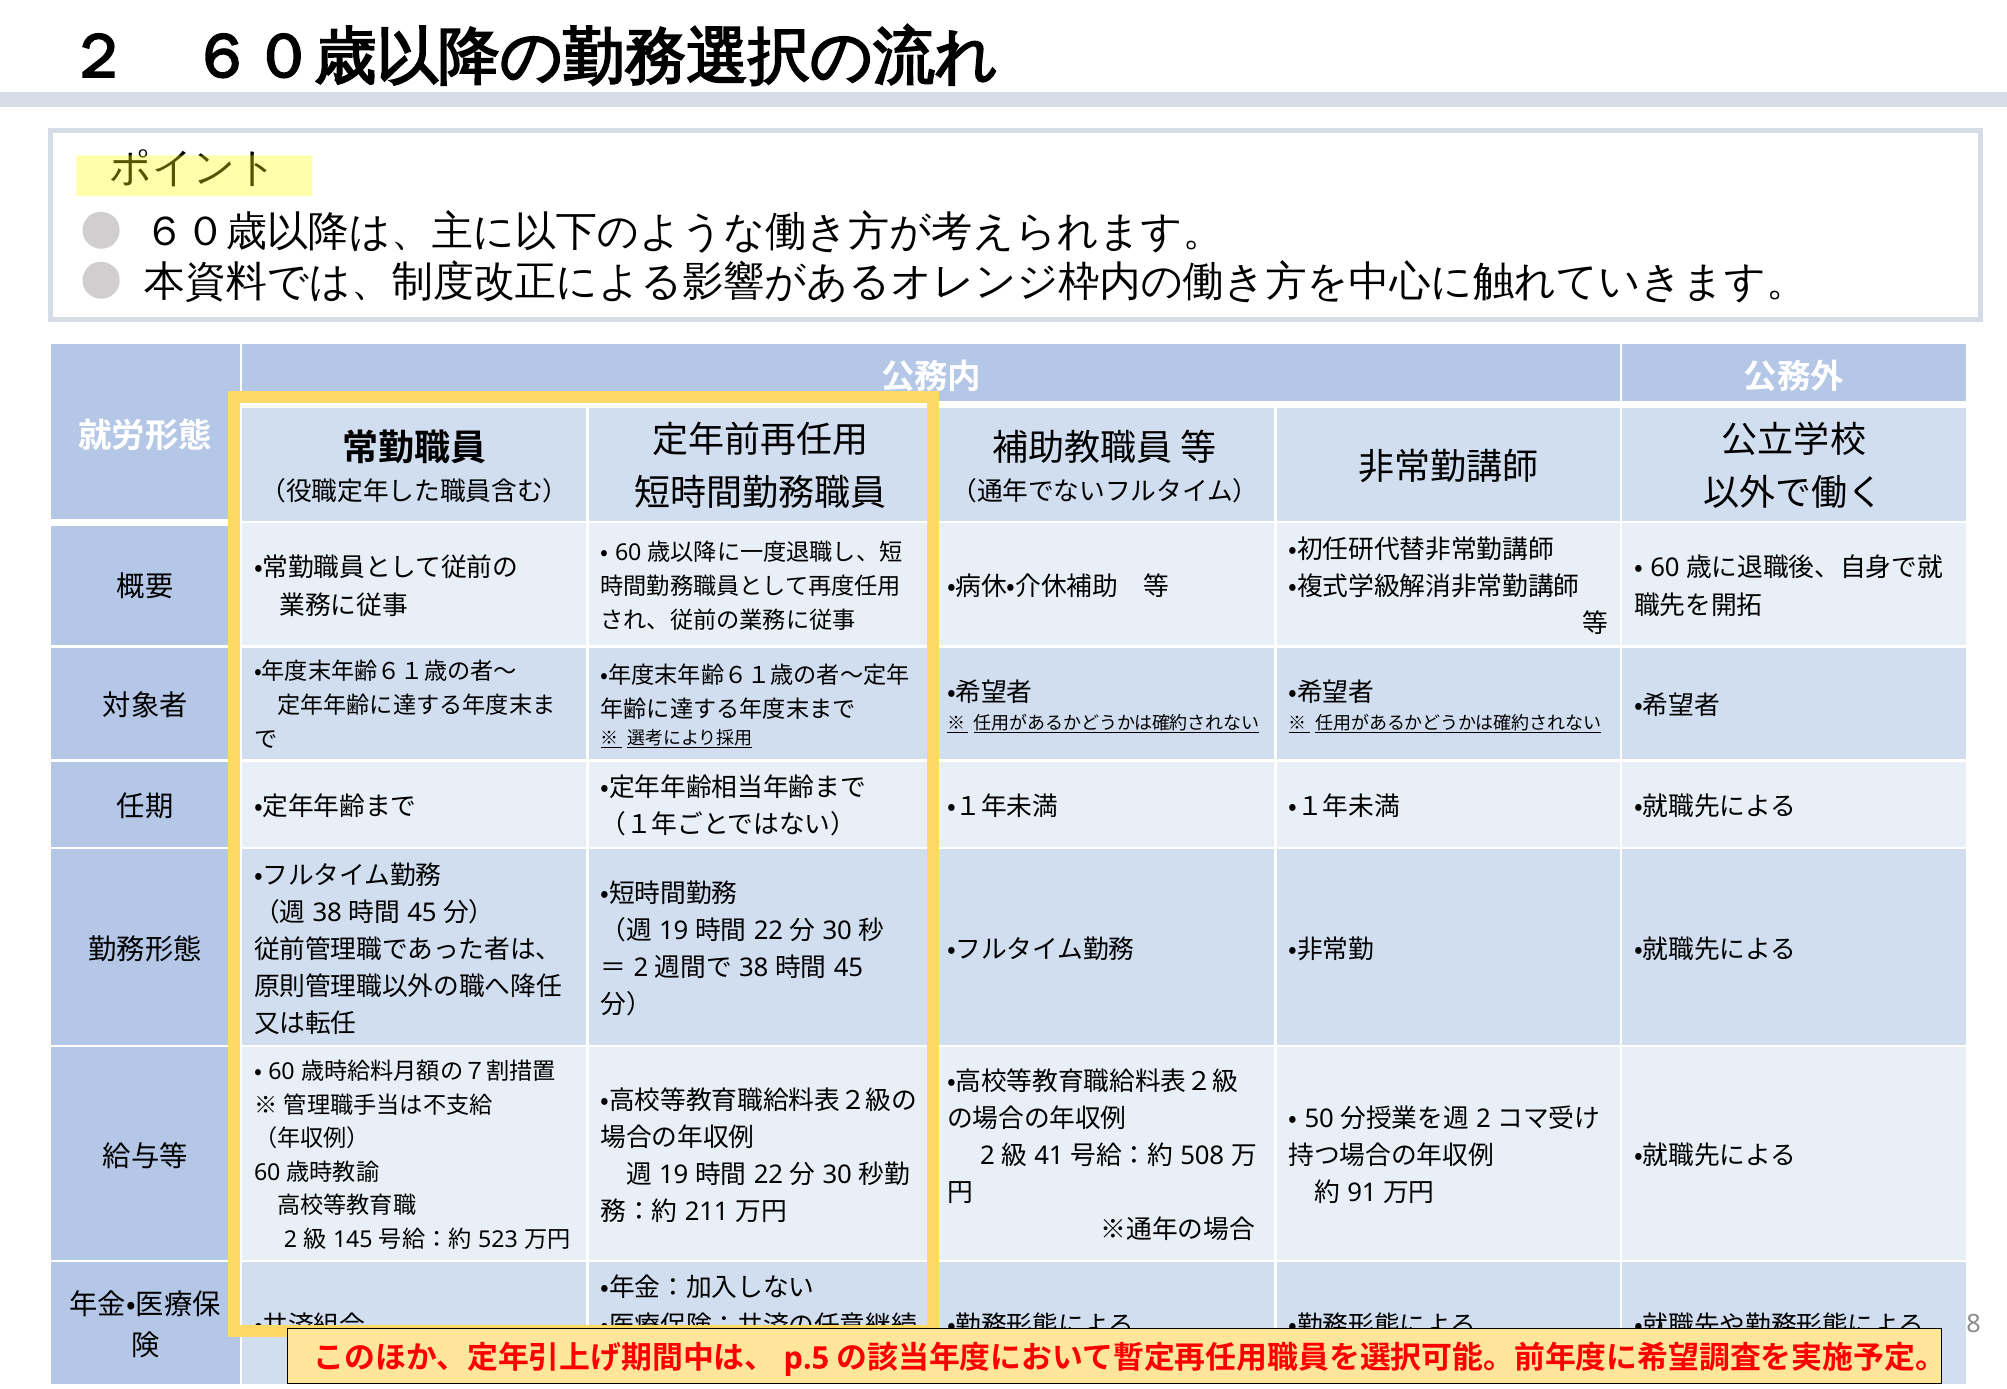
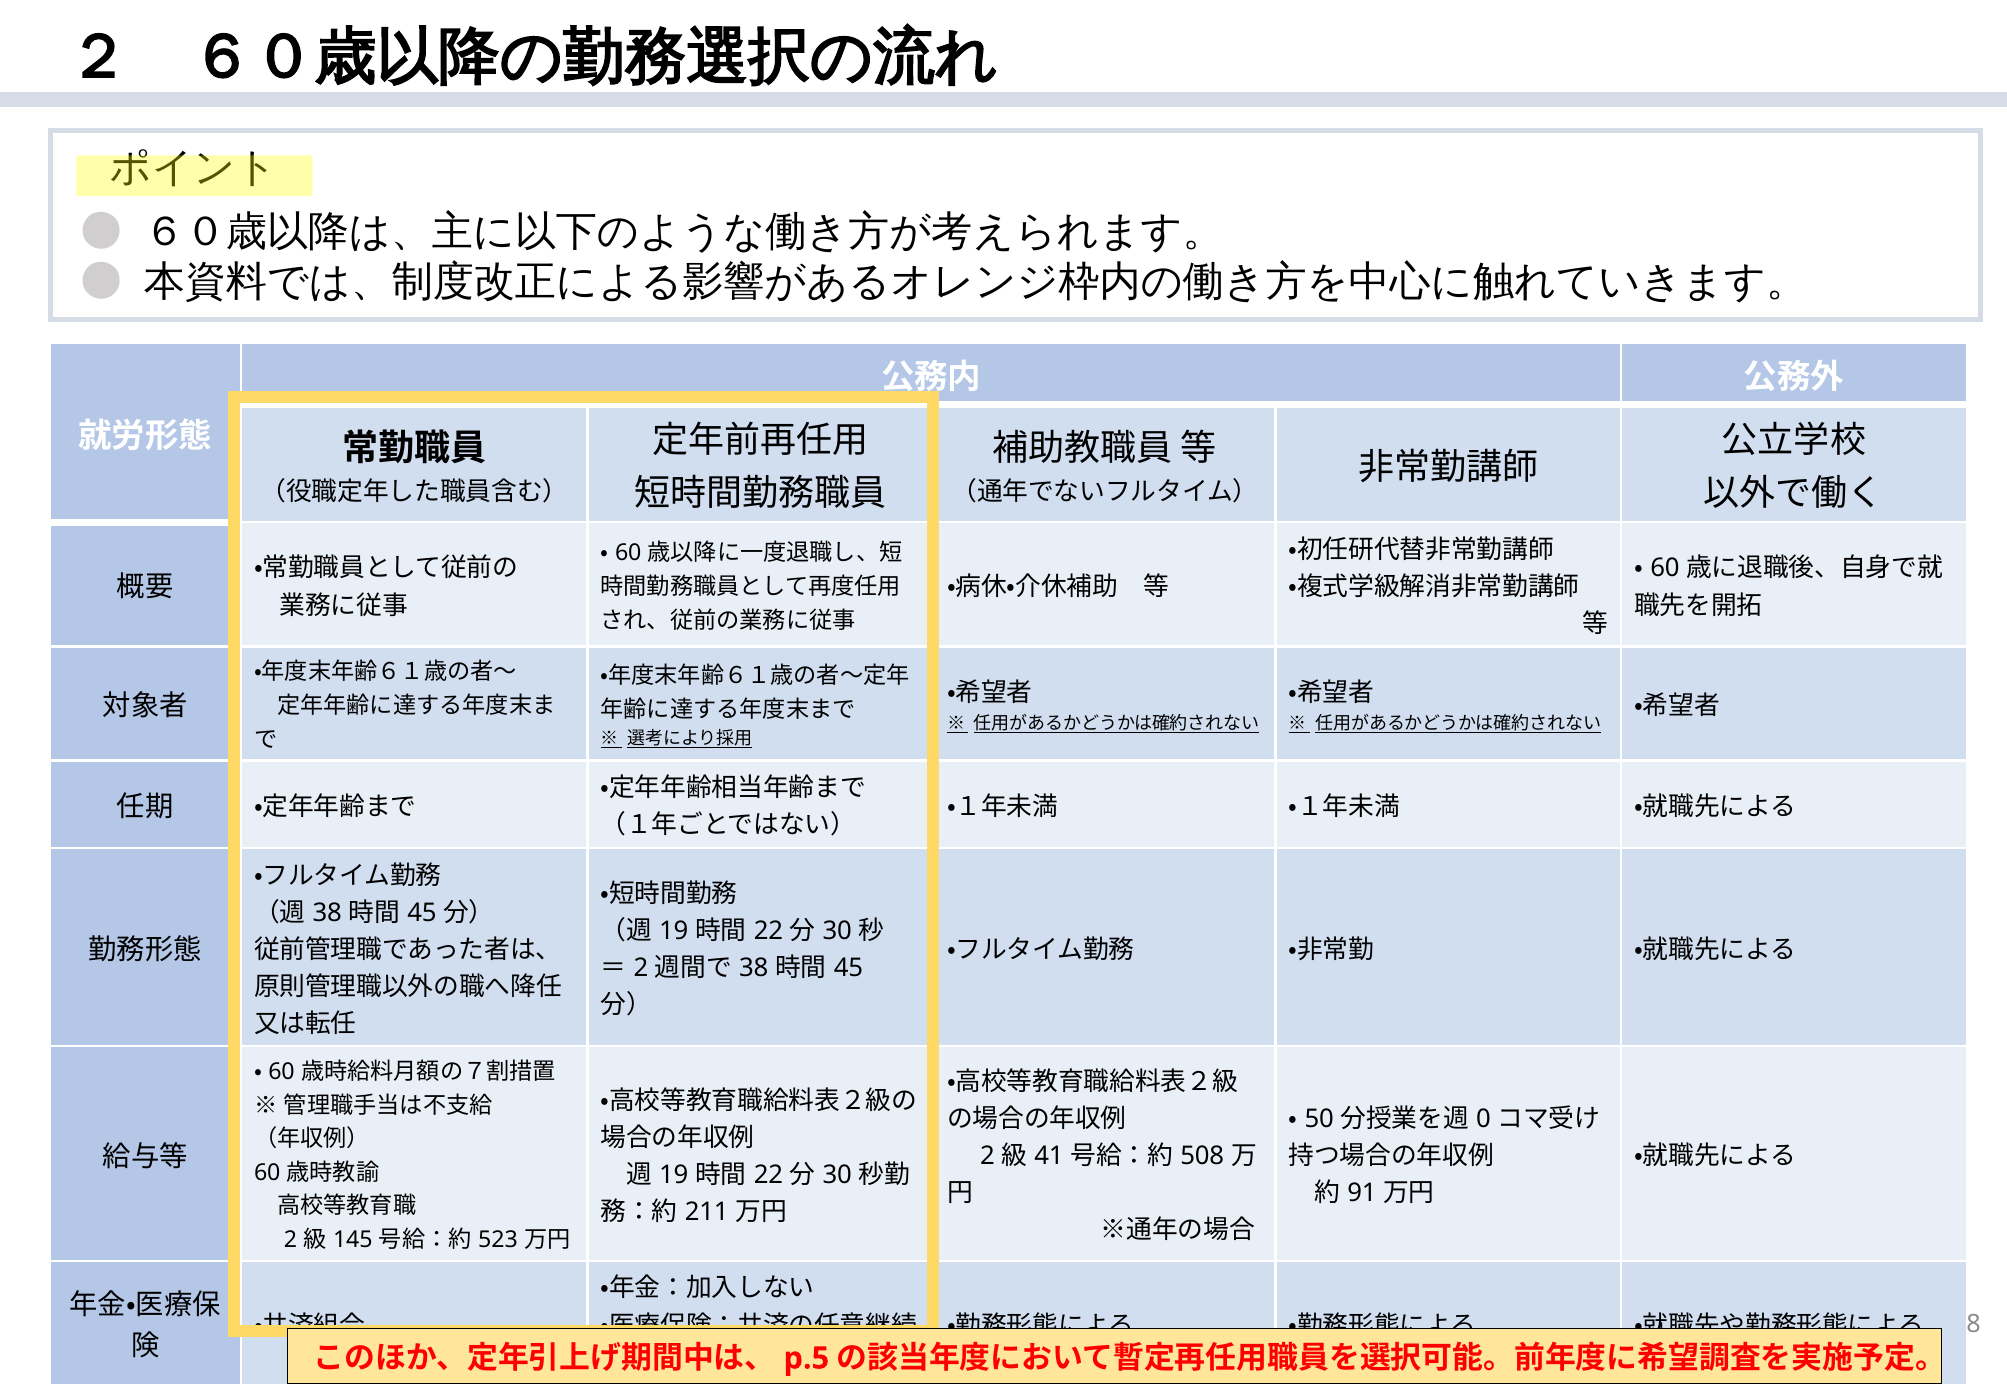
2: 2 -> 0 (1484, 1119)
